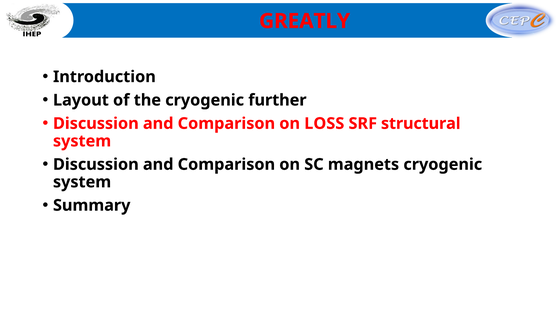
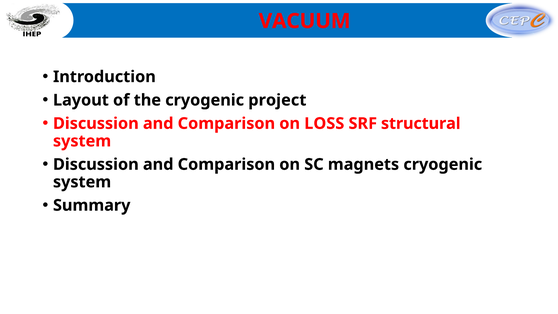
GREATLY: GREATLY -> VACUUM (305, 21)
further: further -> project (277, 100)
